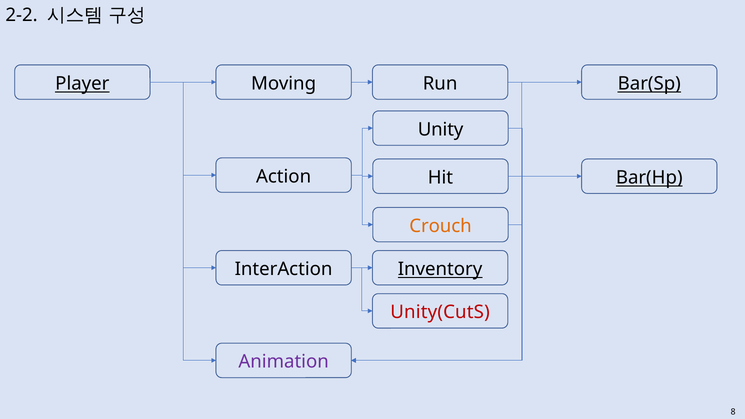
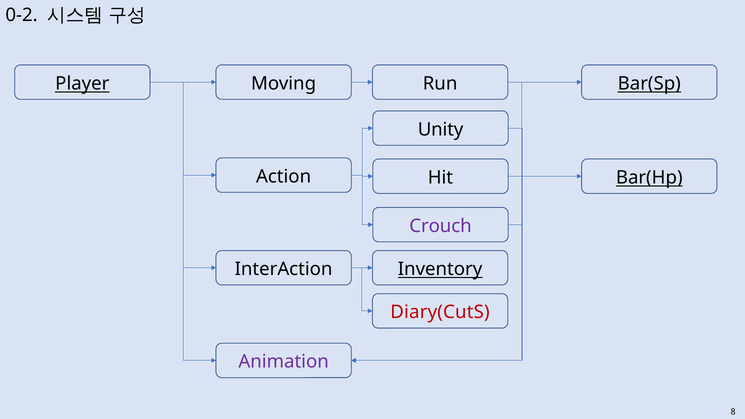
2-2: 2-2 -> 0-2 (22, 15)
Crouch colour: orange -> purple (441, 226)
Unity(CutS: Unity(CutS -> Diary(CutS (440, 312)
